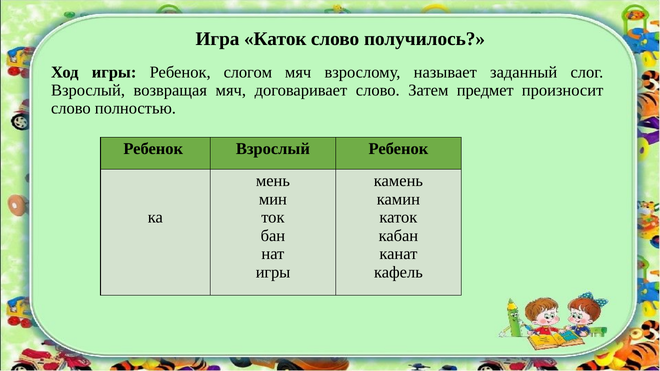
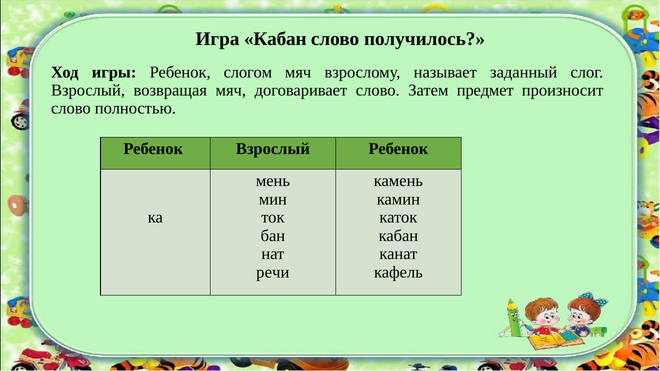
Игра Каток: Каток -> Кабан (275, 39)
игры: игры -> речи (273, 272)
